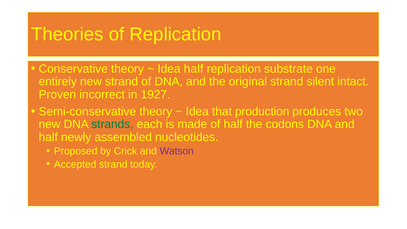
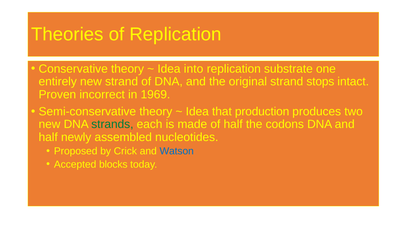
Idea half: half -> into (194, 69)
silent: silent -> stops (320, 82)
1927: 1927 -> 1969 (155, 94)
Watson colour: purple -> blue (177, 151)
Accepted strand: strand -> blocks (113, 164)
